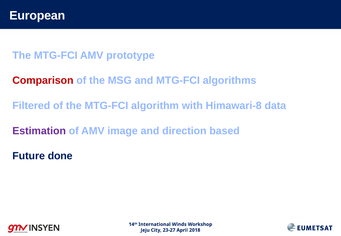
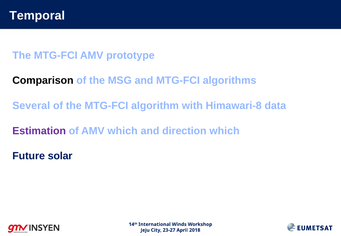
European: European -> Temporal (37, 16)
Comparison colour: red -> black (43, 81)
Filtered: Filtered -> Several (31, 106)
AMV image: image -> which (123, 131)
direction based: based -> which (224, 131)
done: done -> solar (60, 156)
